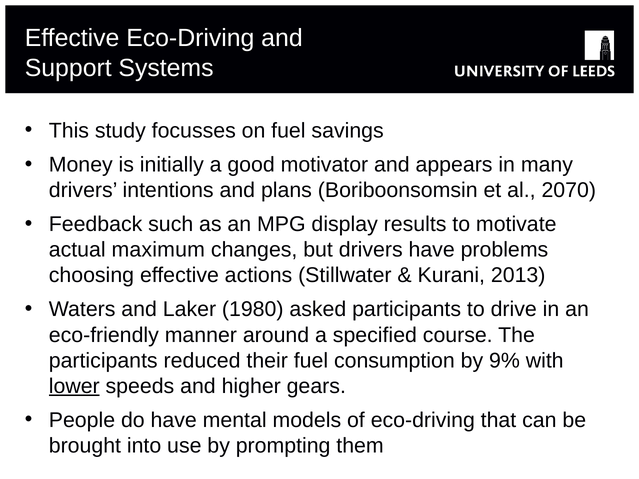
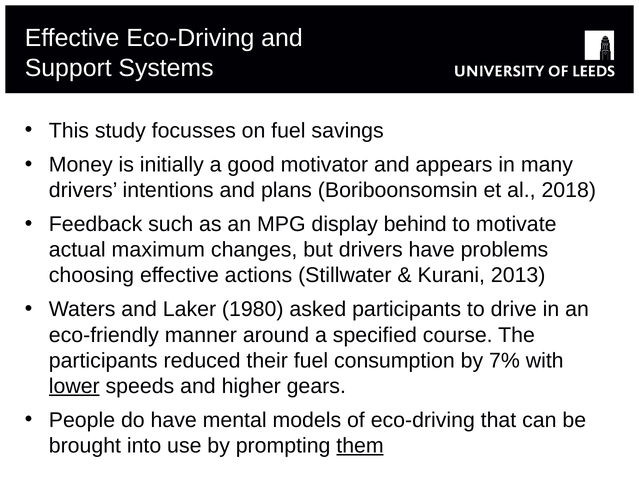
2070: 2070 -> 2018 (569, 190)
results: results -> behind (415, 224)
9%: 9% -> 7% (504, 361)
them underline: none -> present (360, 446)
